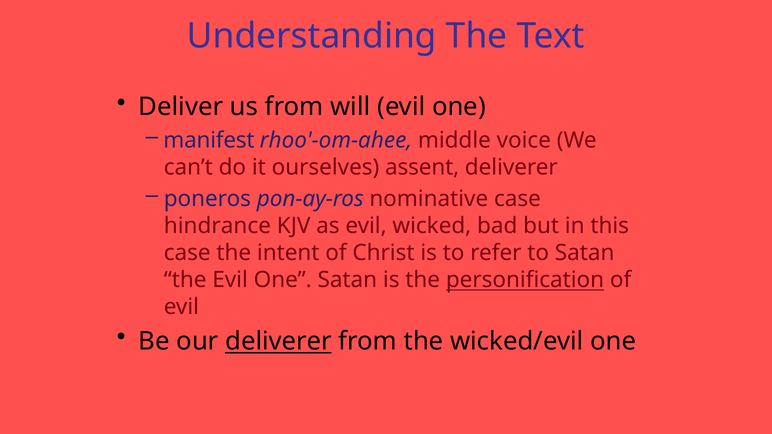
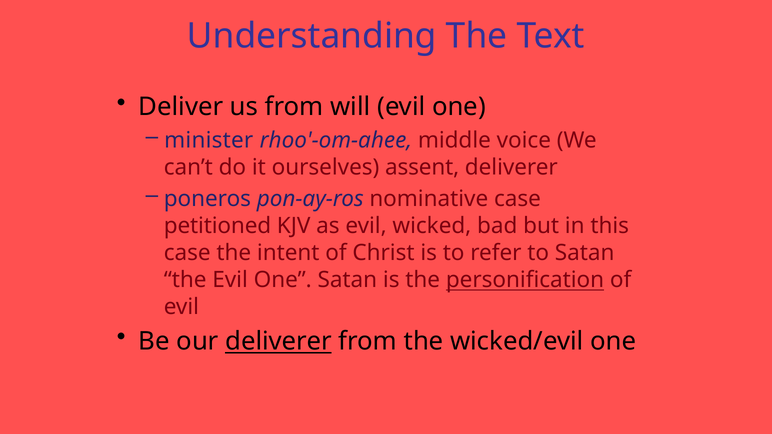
manifest: manifest -> minister (209, 140)
hindrance: hindrance -> petitioned (217, 226)
